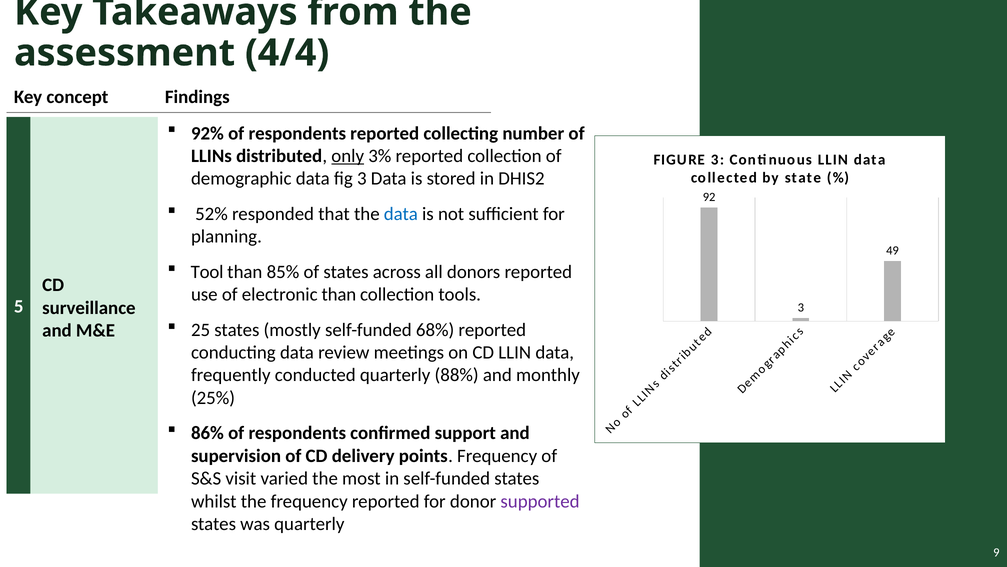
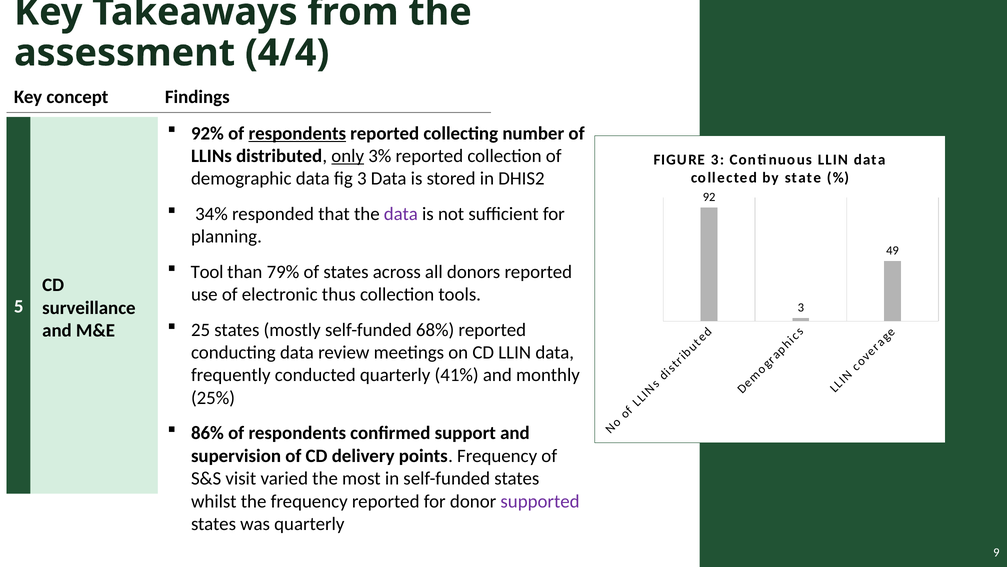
respondents underline: none -> present (297, 133)
52%: 52% -> 34% (211, 214)
data colour: blue -> purple (401, 214)
85%: 85% -> 79% (283, 272)
electronic than: than -> thus (339, 294)
88%: 88% -> 41% (457, 375)
